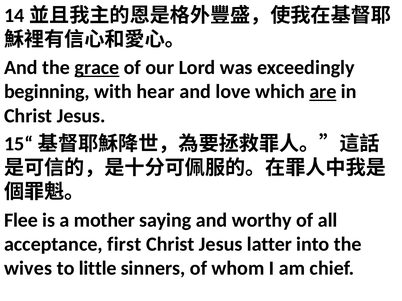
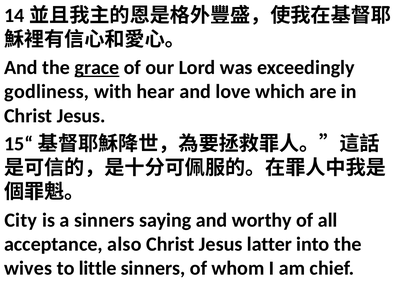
beginning: beginning -> godliness (47, 92)
are underline: present -> none (323, 92)
Flee: Flee -> City (21, 220)
a mother: mother -> sinners (104, 220)
first: first -> also (124, 245)
